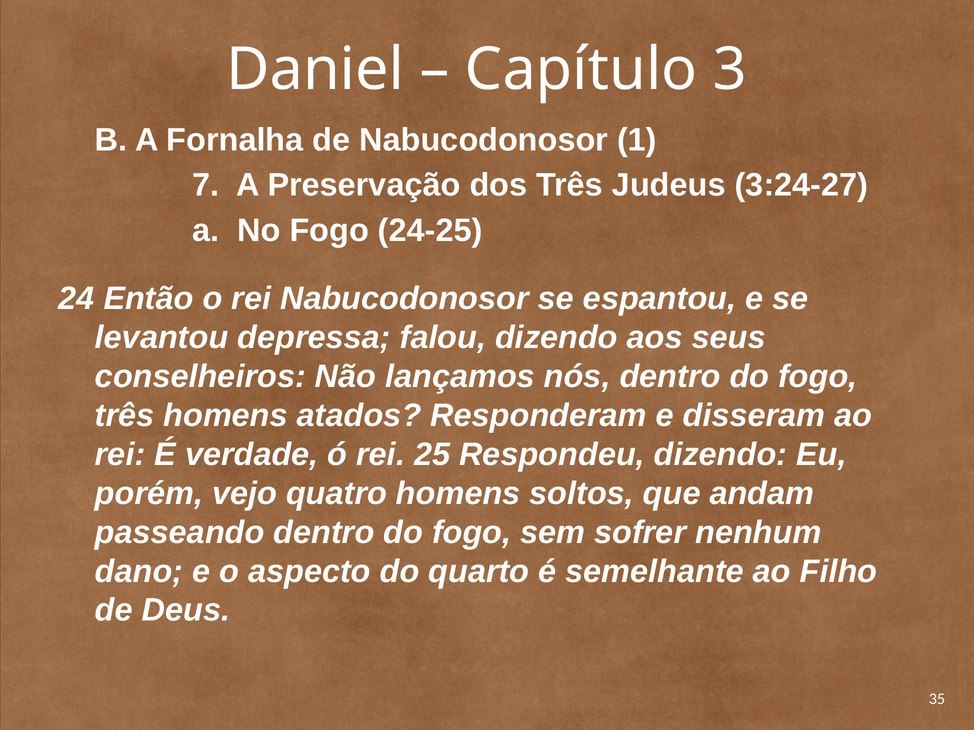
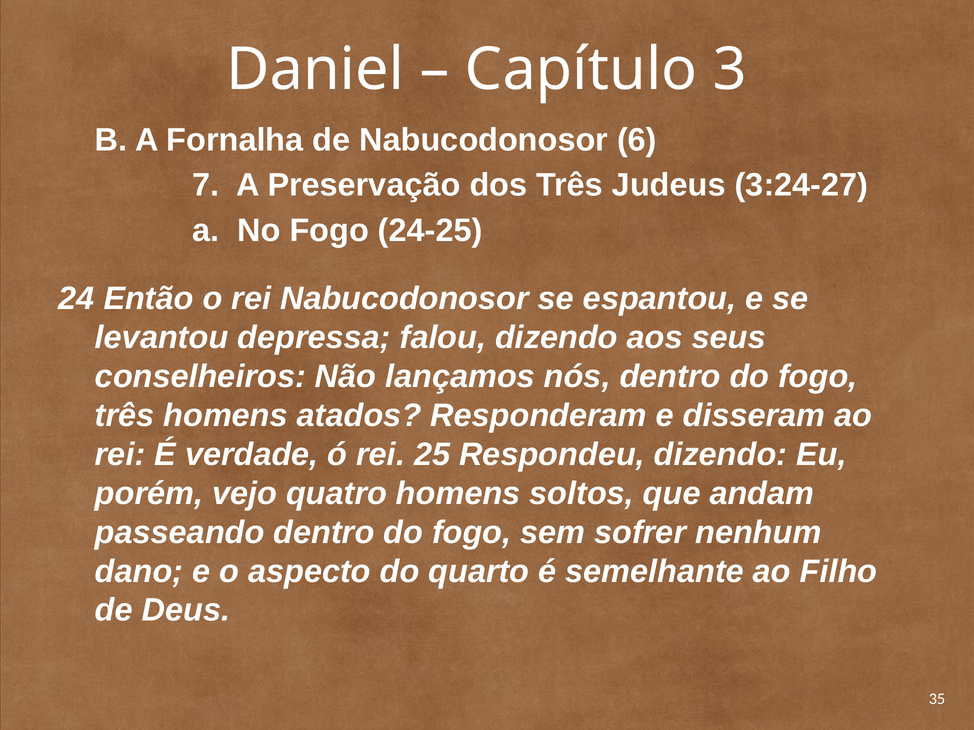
1: 1 -> 6 (637, 140)
